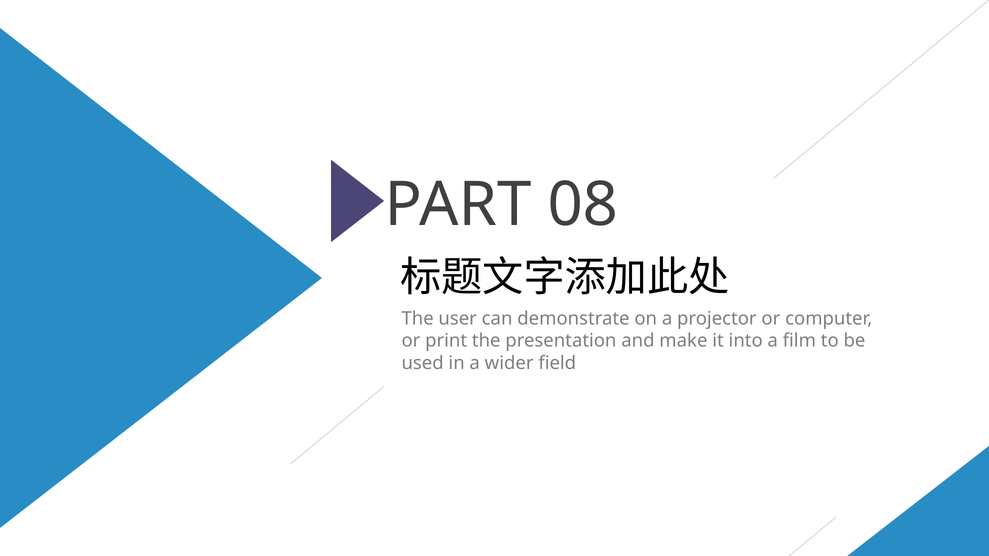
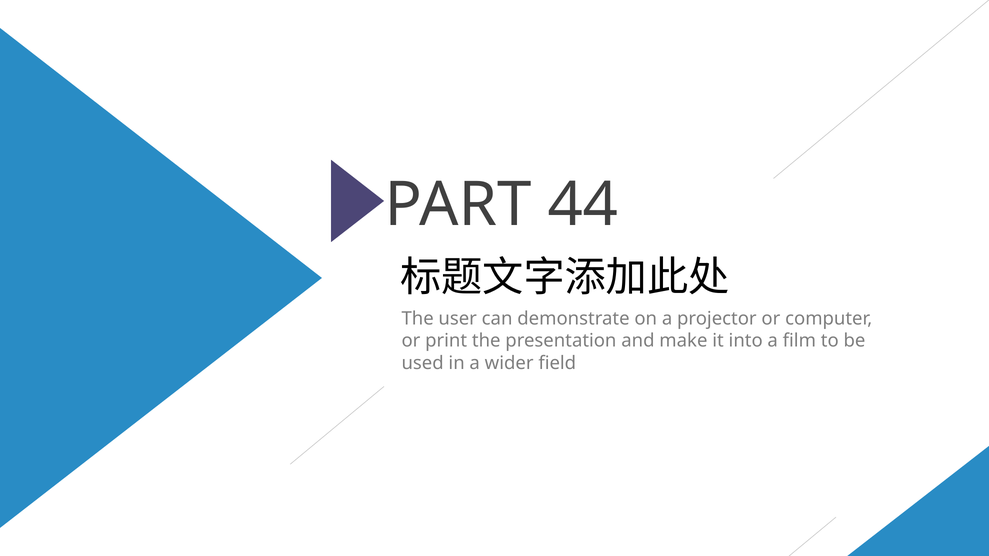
08: 08 -> 44 (583, 205)
